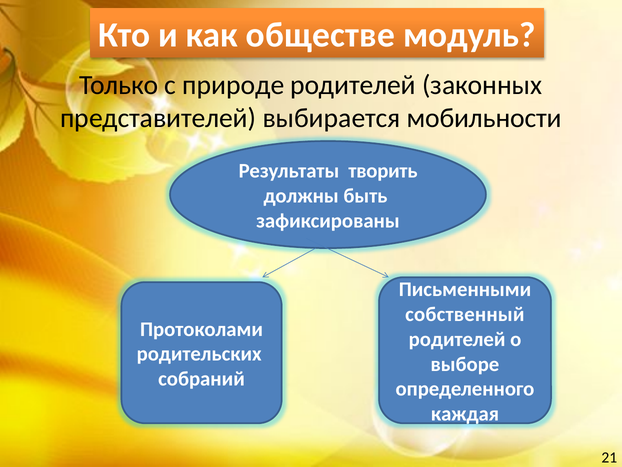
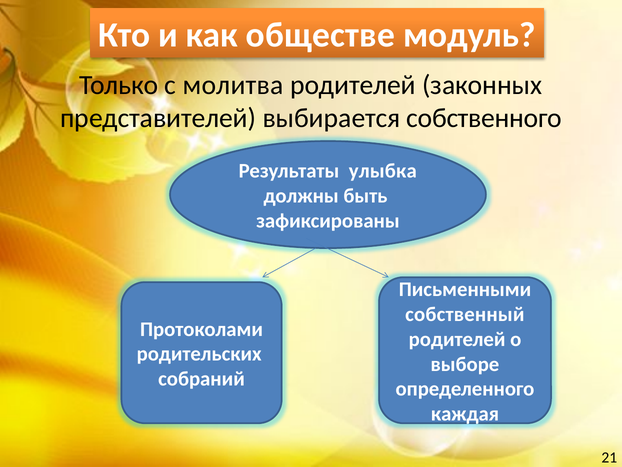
природе: природе -> молитва (233, 85)
мобильности: мобильности -> собственного (484, 118)
творить: творить -> улыбка (383, 171)
